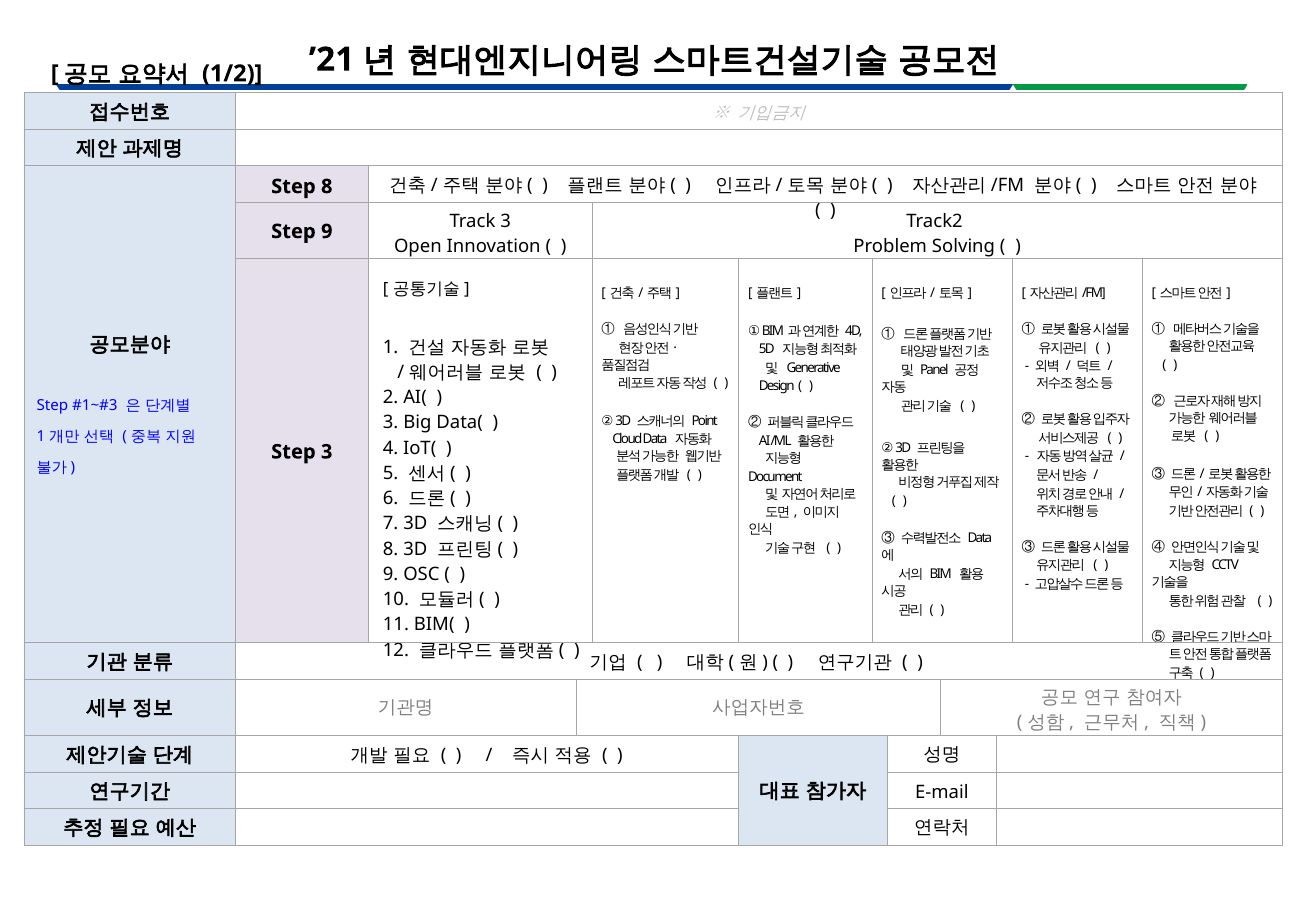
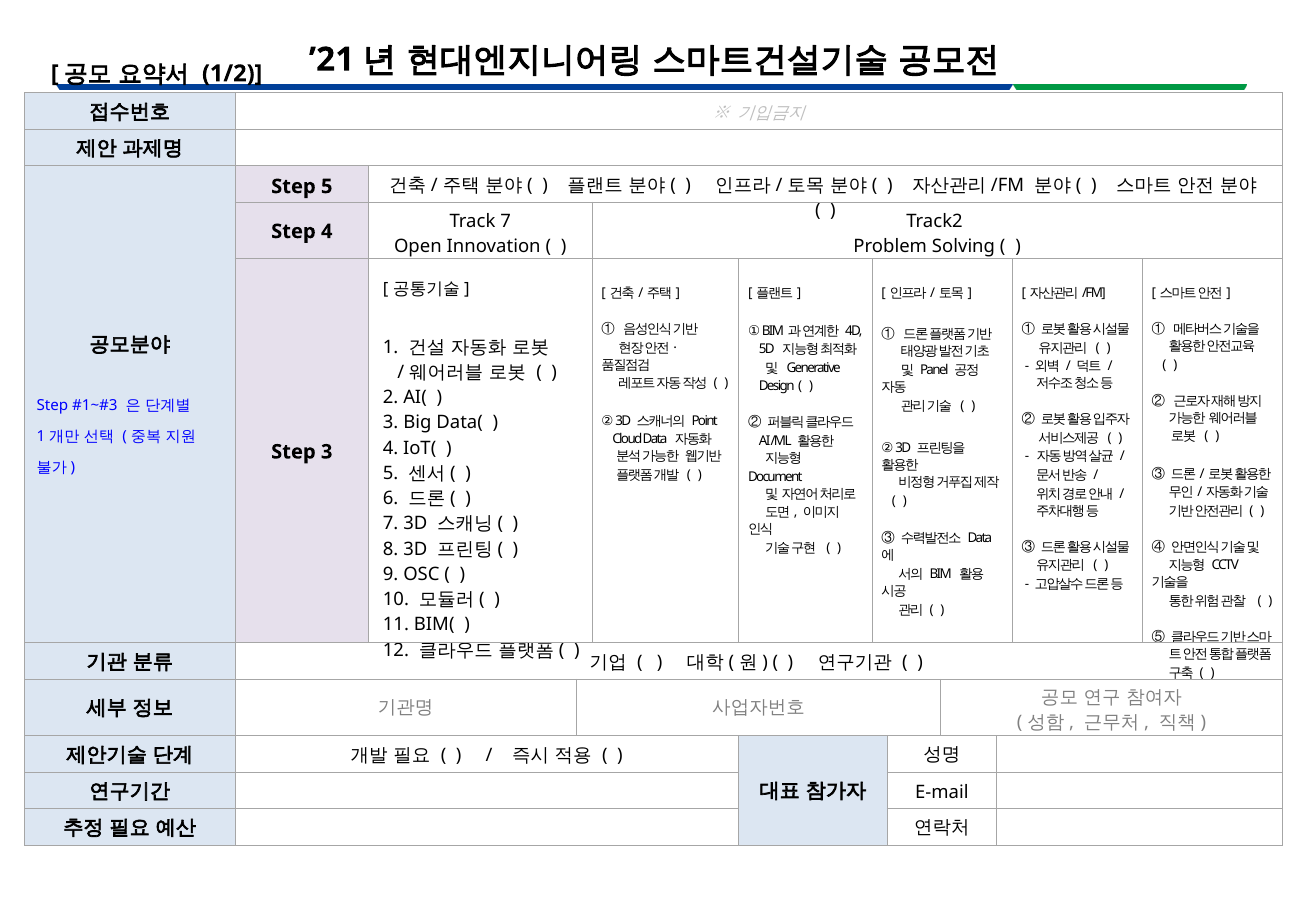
Step 8: 8 -> 5 (327, 186)
Track 3: 3 -> 7 (506, 221)
Step 9: 9 -> 4 (327, 231)
